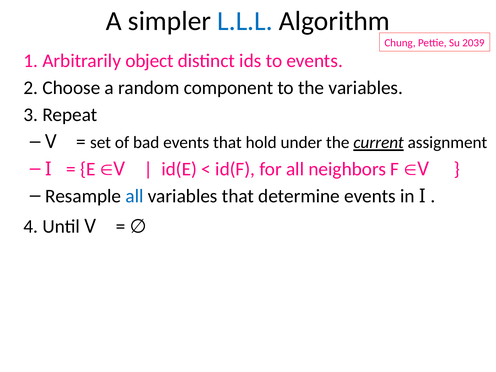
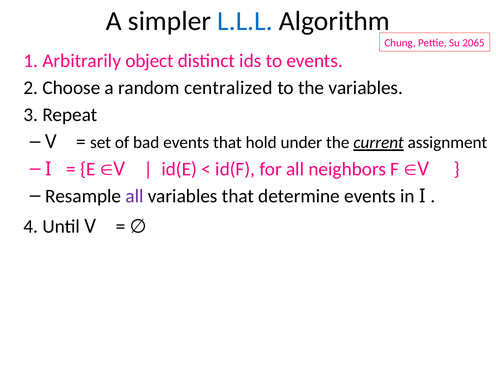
2039: 2039 -> 2065 (473, 43)
component: component -> centralized (228, 88)
all colour: blue -> purple (135, 196)
